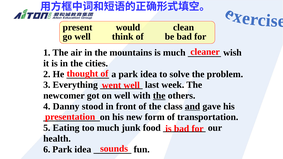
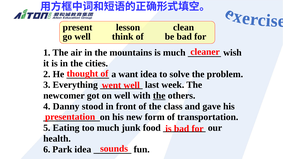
would: would -> lesson (128, 28)
a park: park -> want (128, 74)
and underline: present -> none (192, 106)
